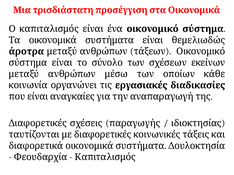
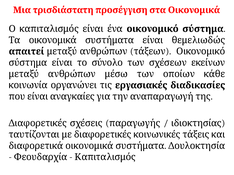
άροτρα: άροτρα -> απαιτεί (26, 52)
